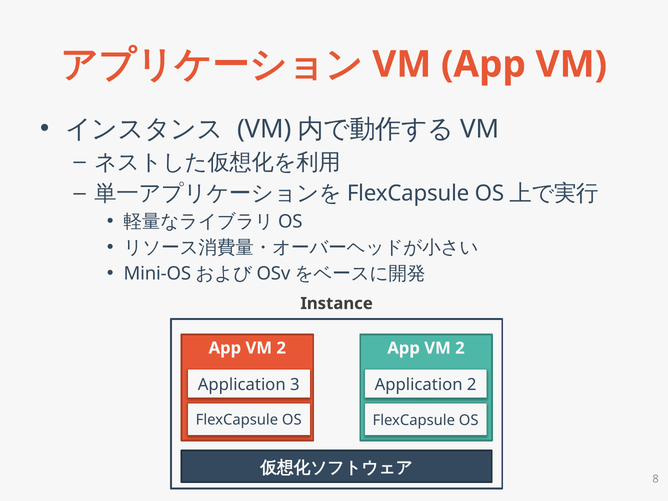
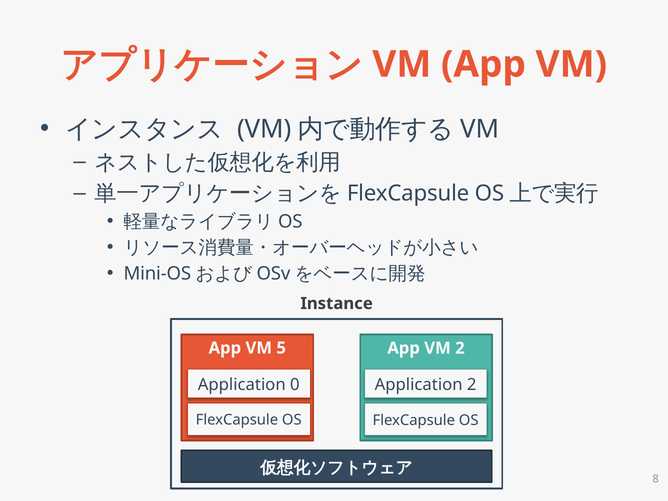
2: 2 -> 5 (281, 348)
3: 3 -> 0 (295, 385)
